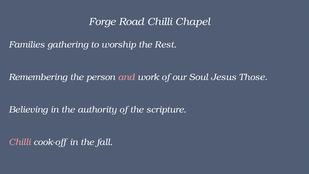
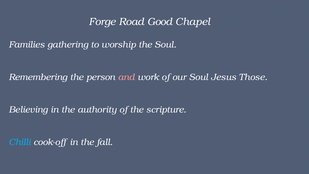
Road Chilli: Chilli -> Good (160, 22)
the Rest: Rest -> Soul (166, 45)
Chilli colour: pink -> light blue (20, 142)
